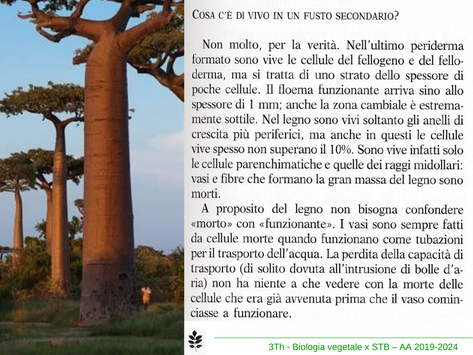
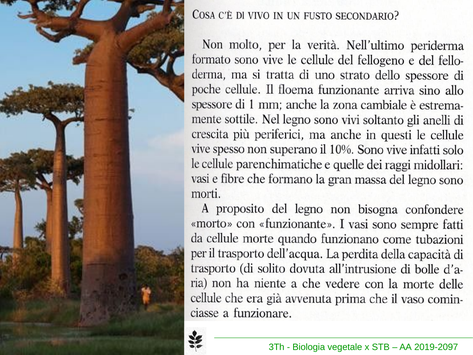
2019-2024: 2019-2024 -> 2019-2097 (436, 347)
